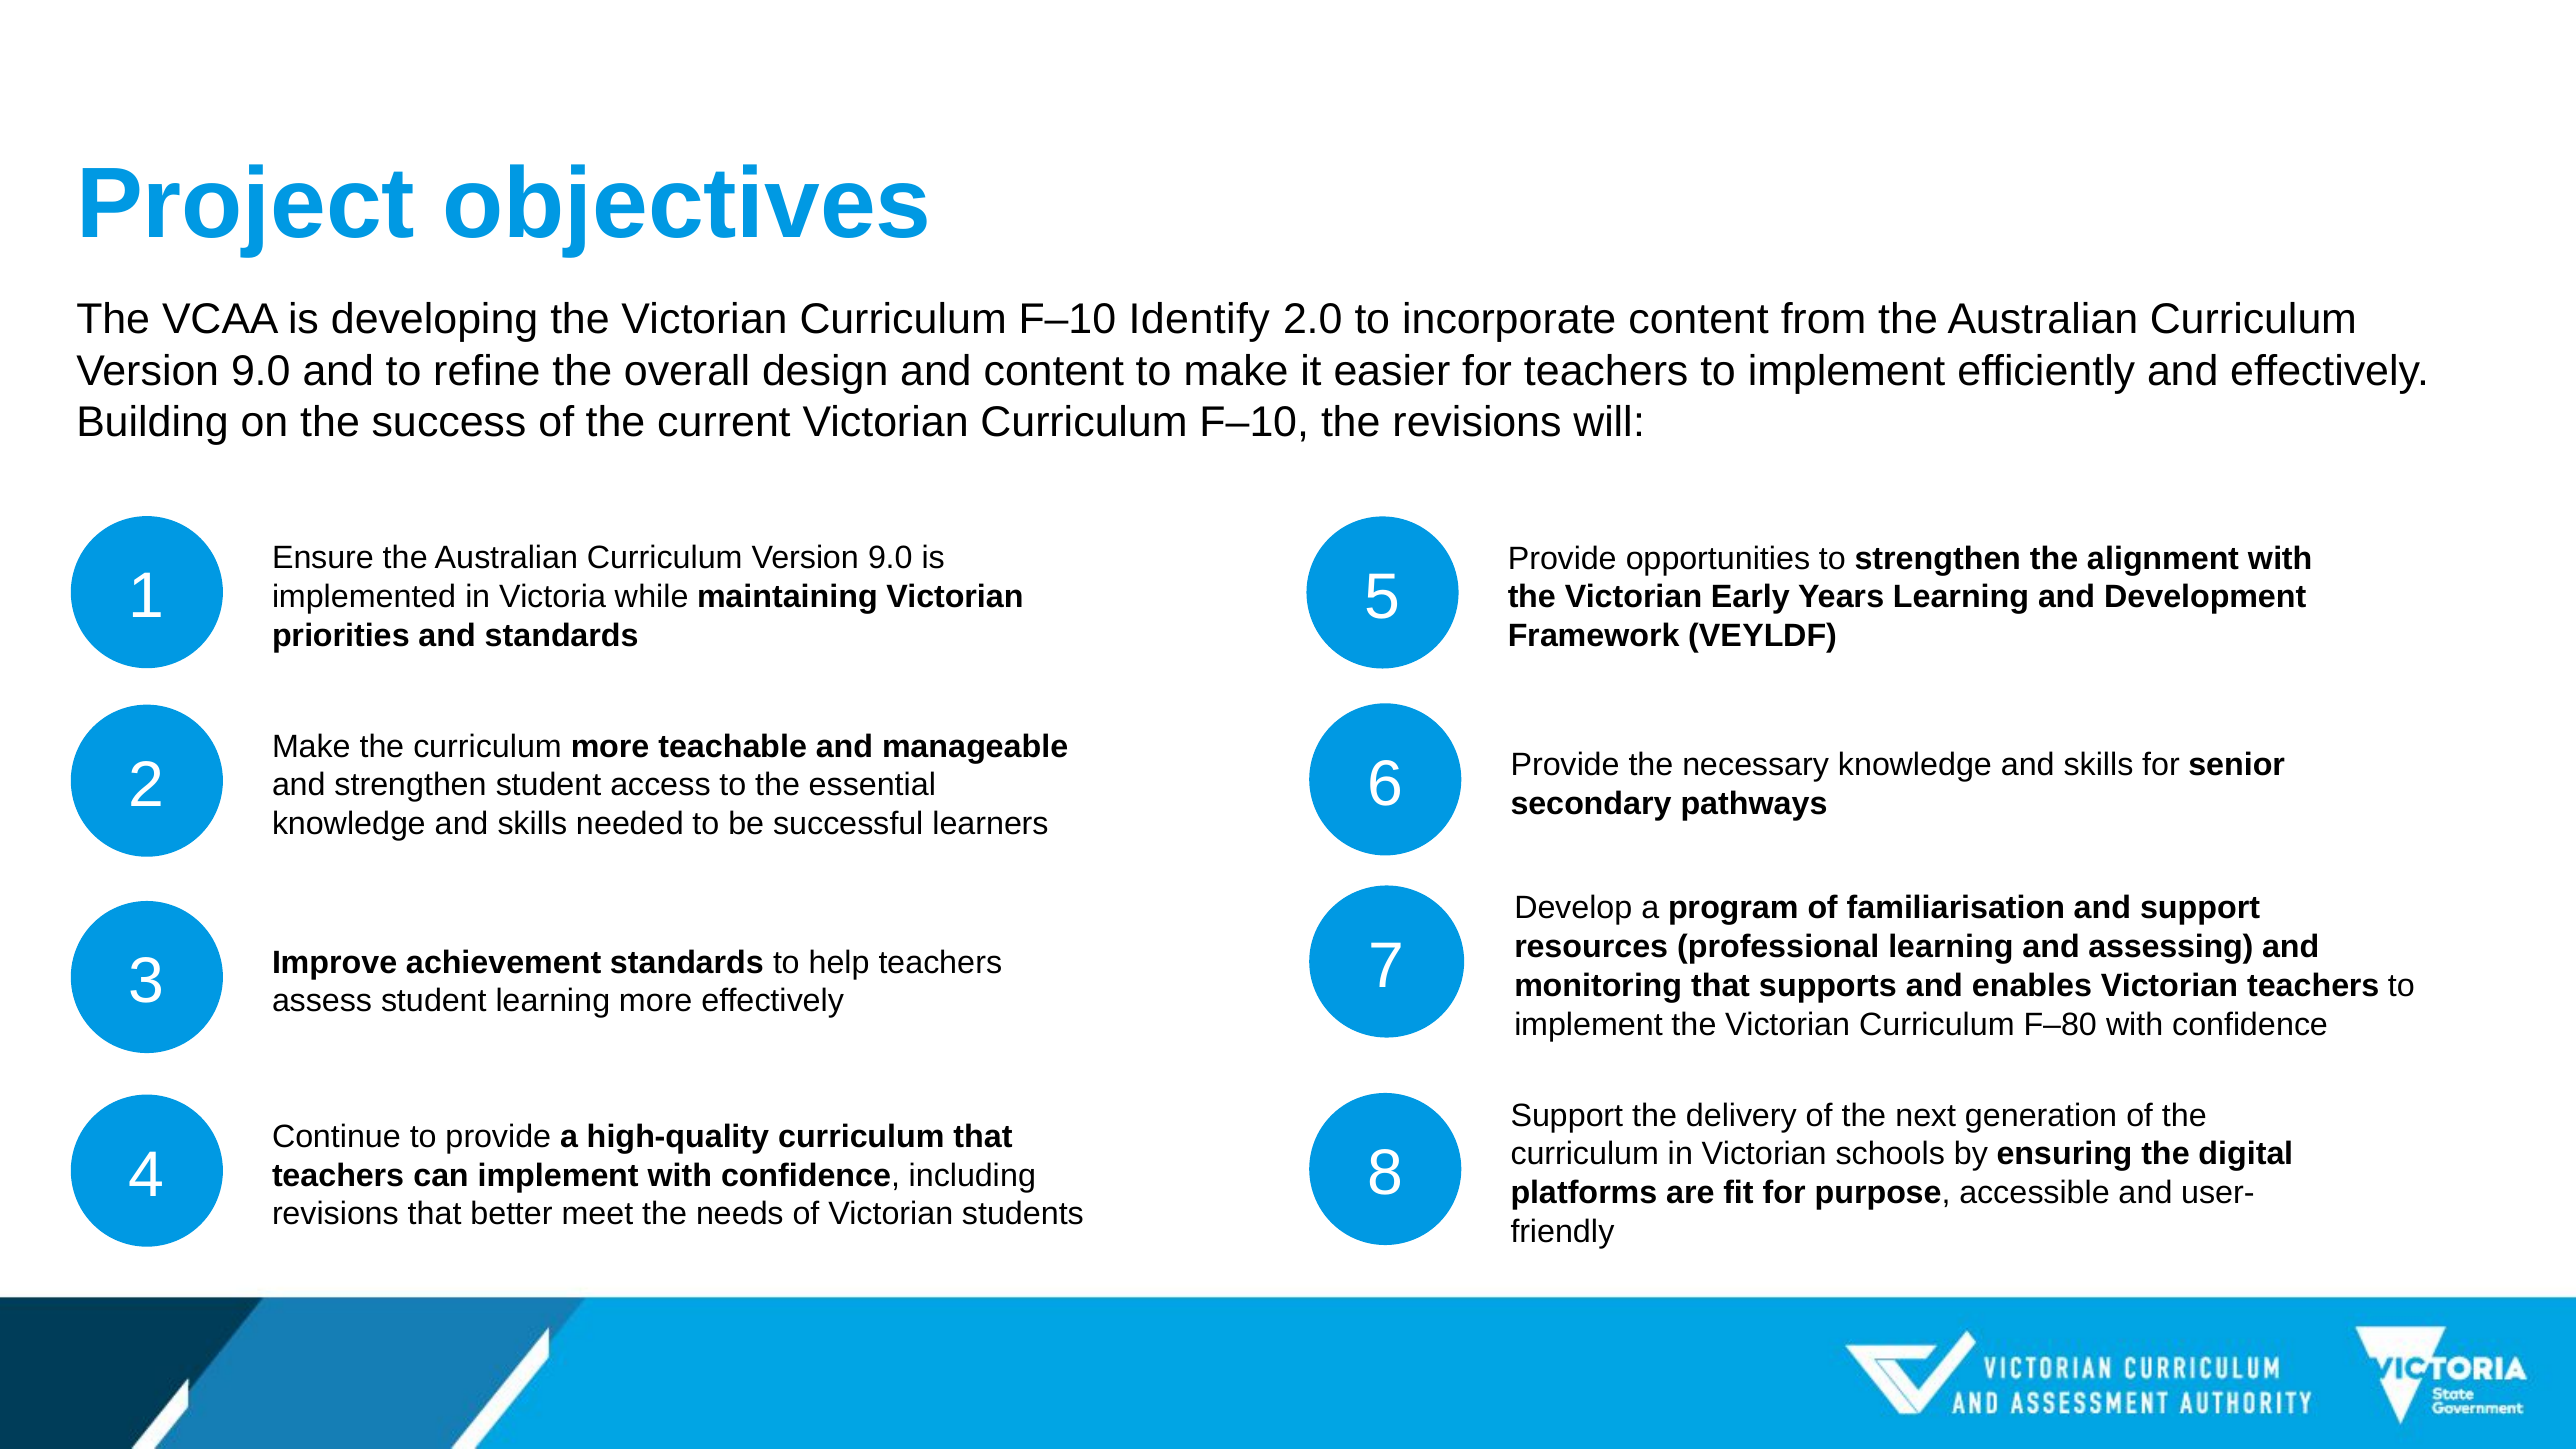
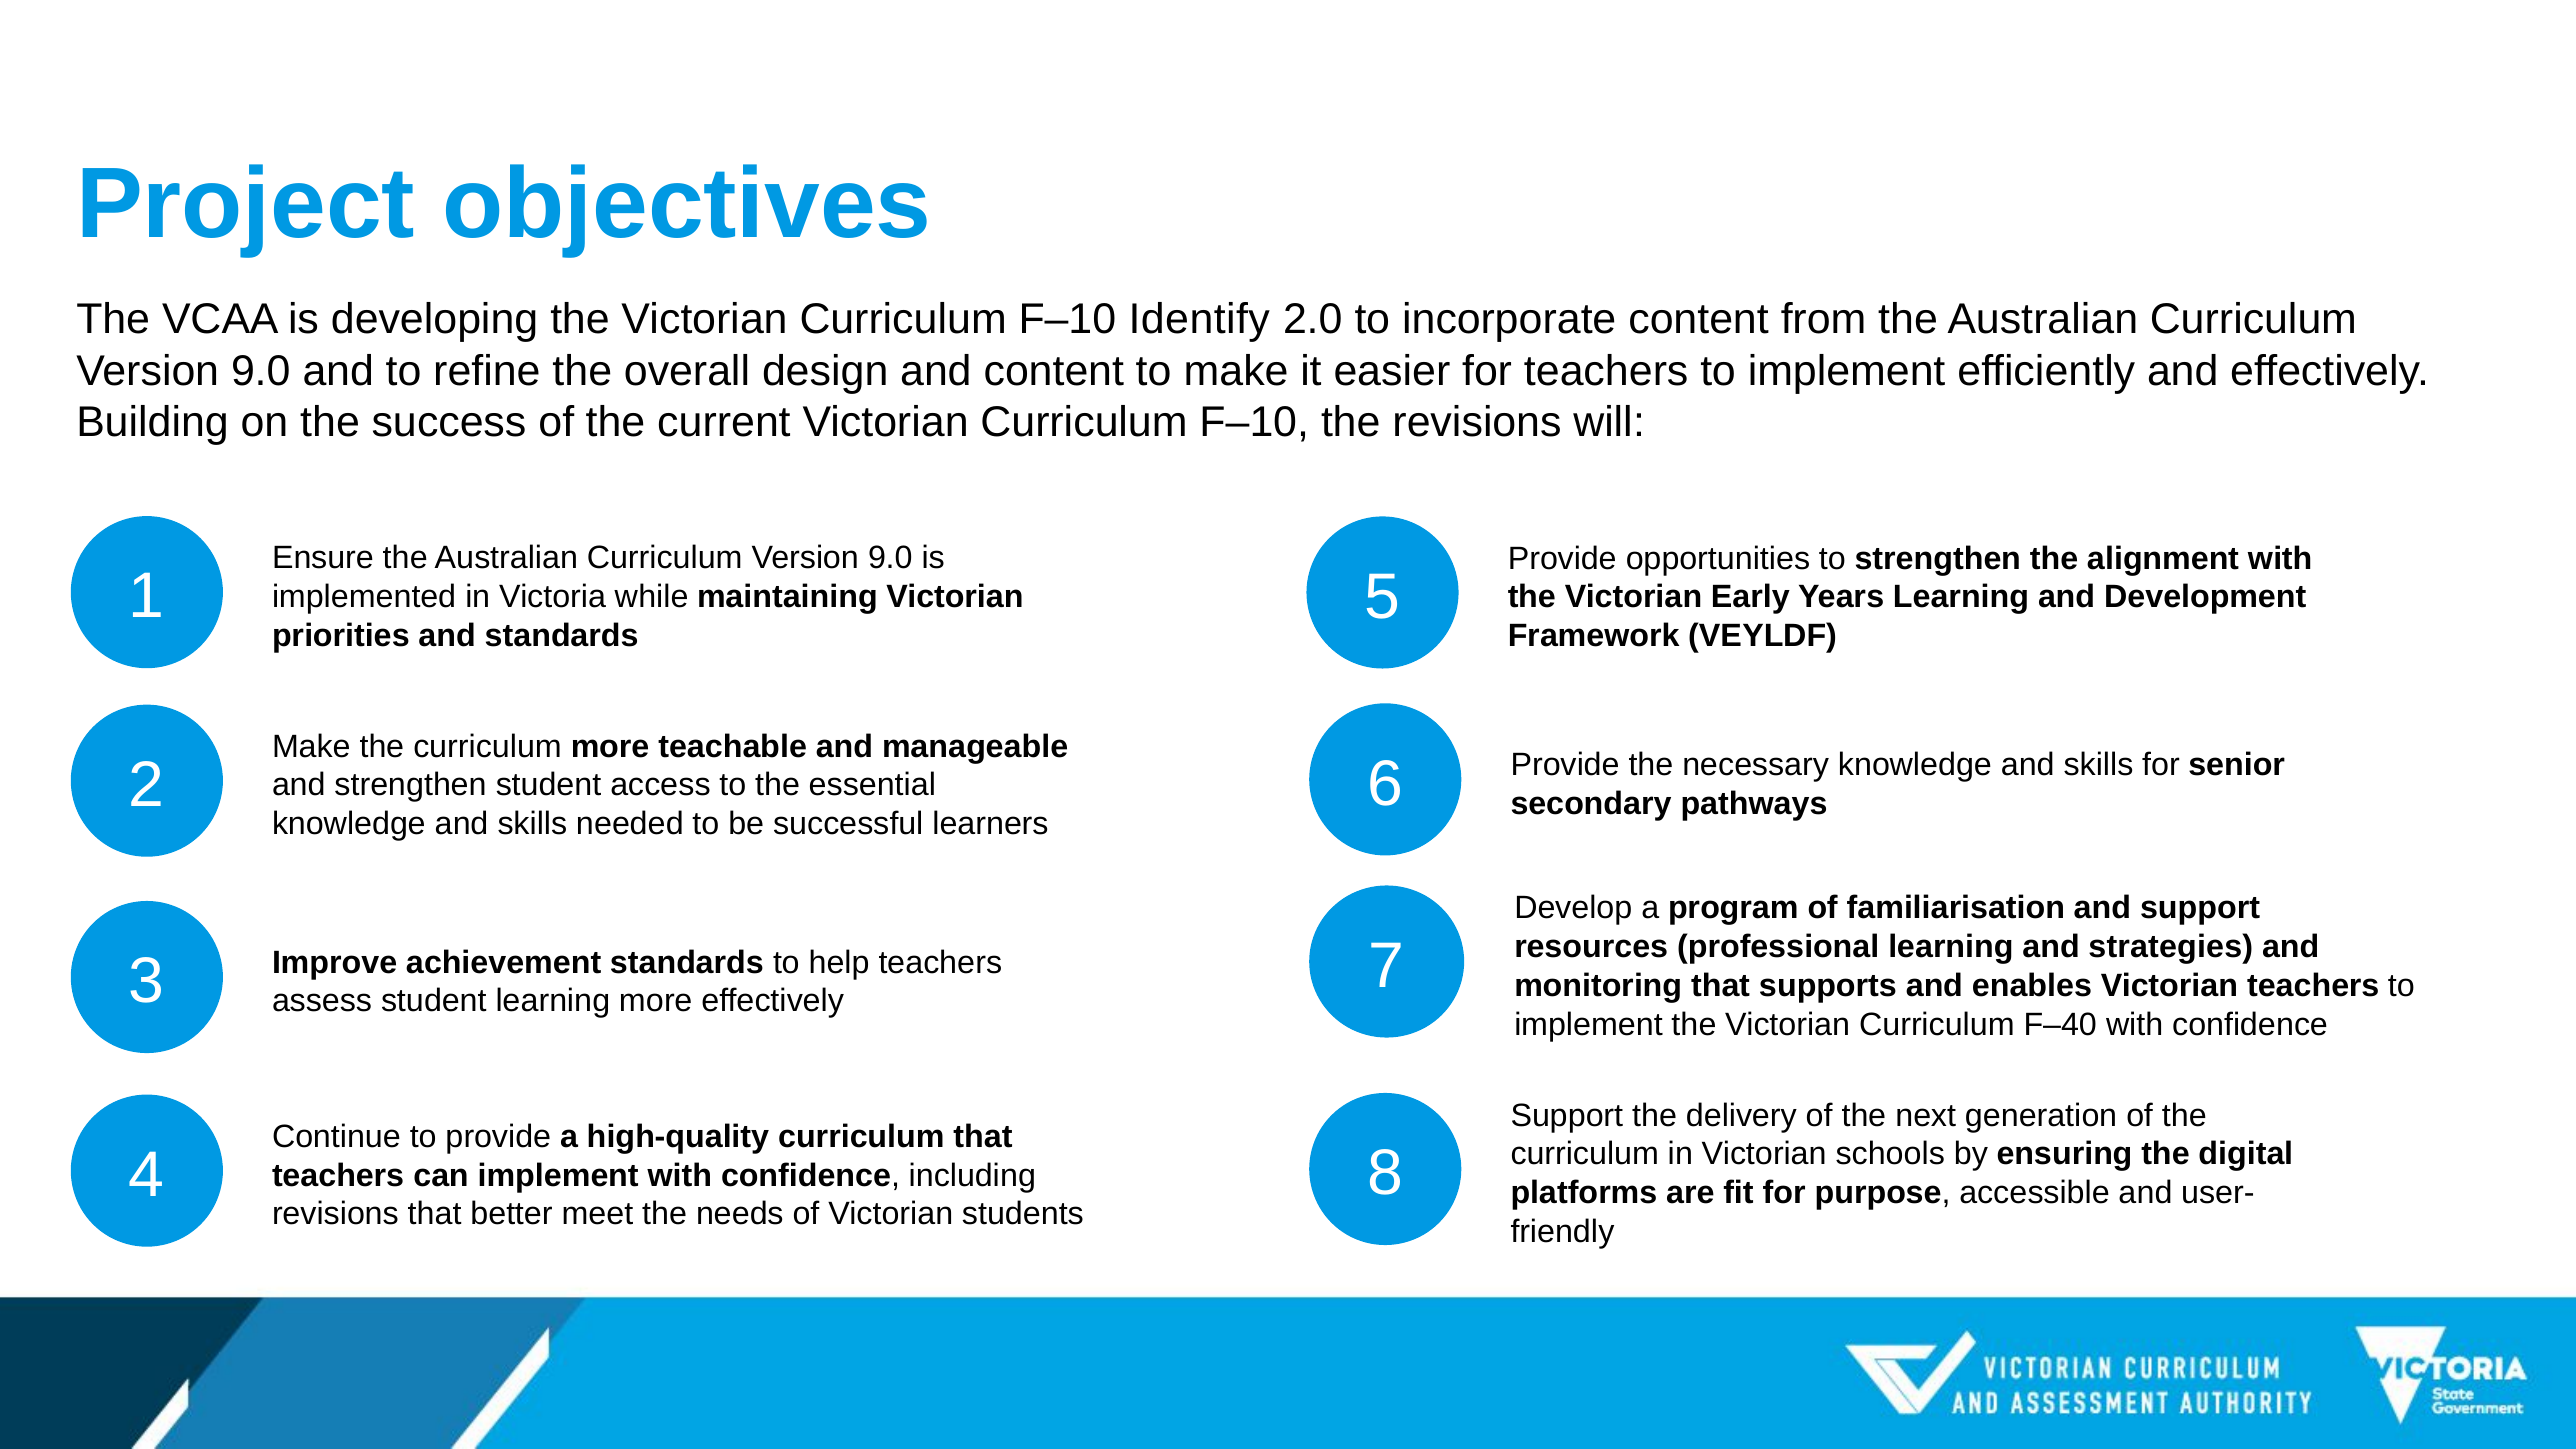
assessing: assessing -> strategies (2171, 947)
F–80: F–80 -> F–40 (2060, 1025)
